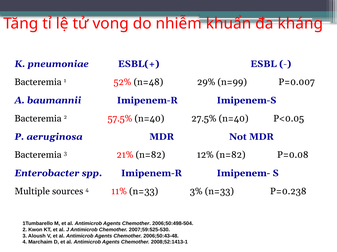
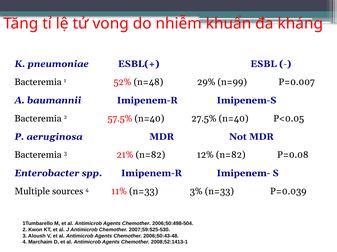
P=0.238: P=0.238 -> P=0.039 (288, 192)
